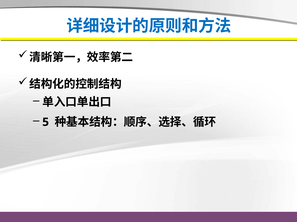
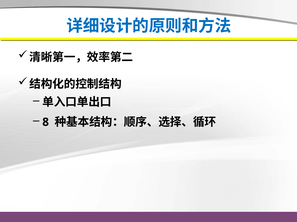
5: 5 -> 8 (46, 122)
